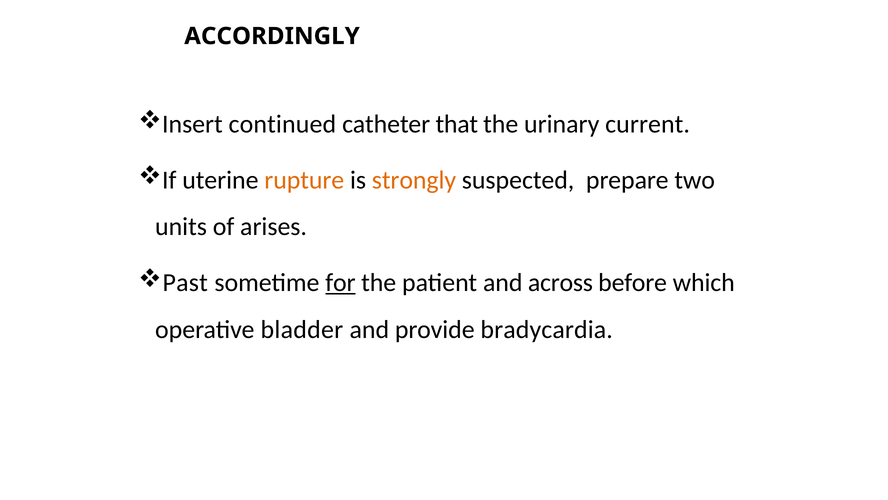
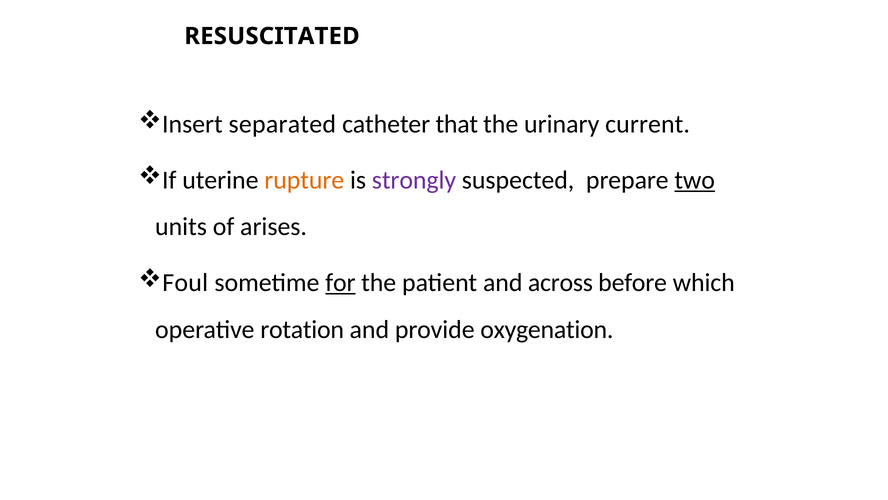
ACCORDINGLY: ACCORDINGLY -> RESUSCITATED (272, 36)
continued: continued -> separated (282, 124)
strongly colour: orange -> purple (414, 180)
two underline: none -> present (695, 180)
Past: Past -> Foul (185, 282)
bladder: bladder -> rotation (302, 329)
bradycardia: bradycardia -> oxygenation (547, 329)
